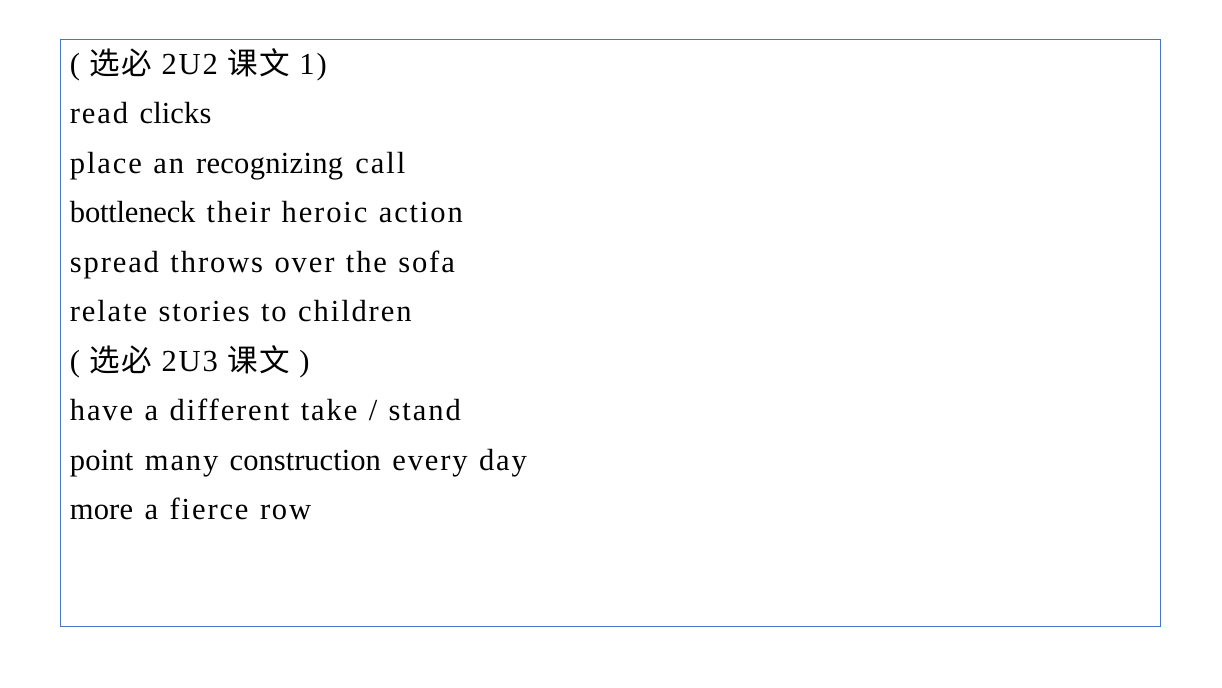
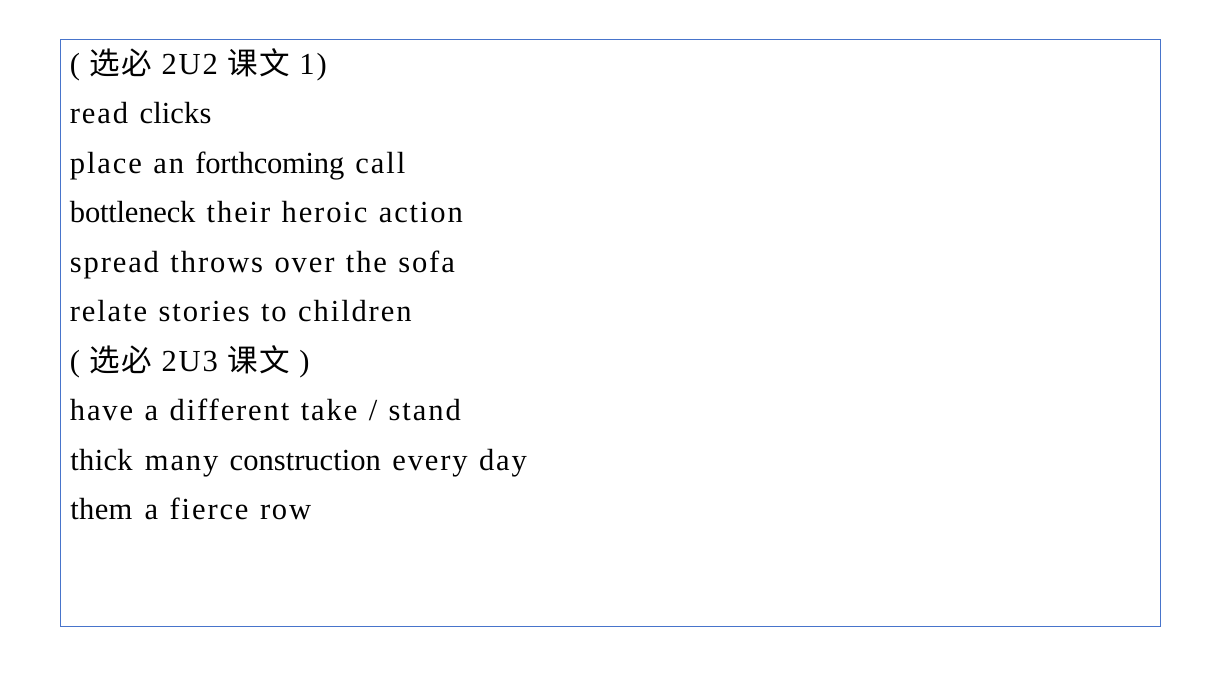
recognizing: recognizing -> forthcoming (270, 163)
point: point -> thick (102, 459)
more: more -> them (101, 509)
